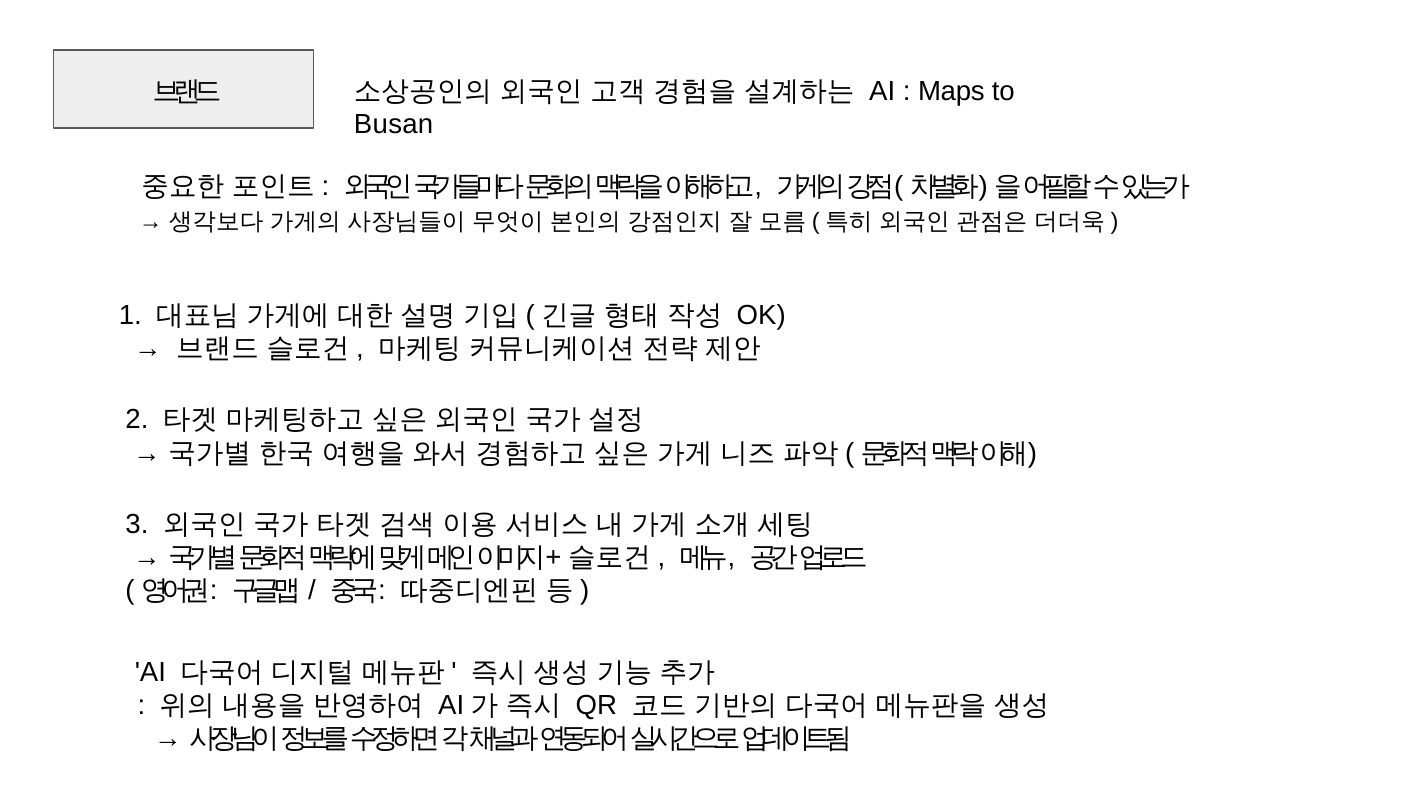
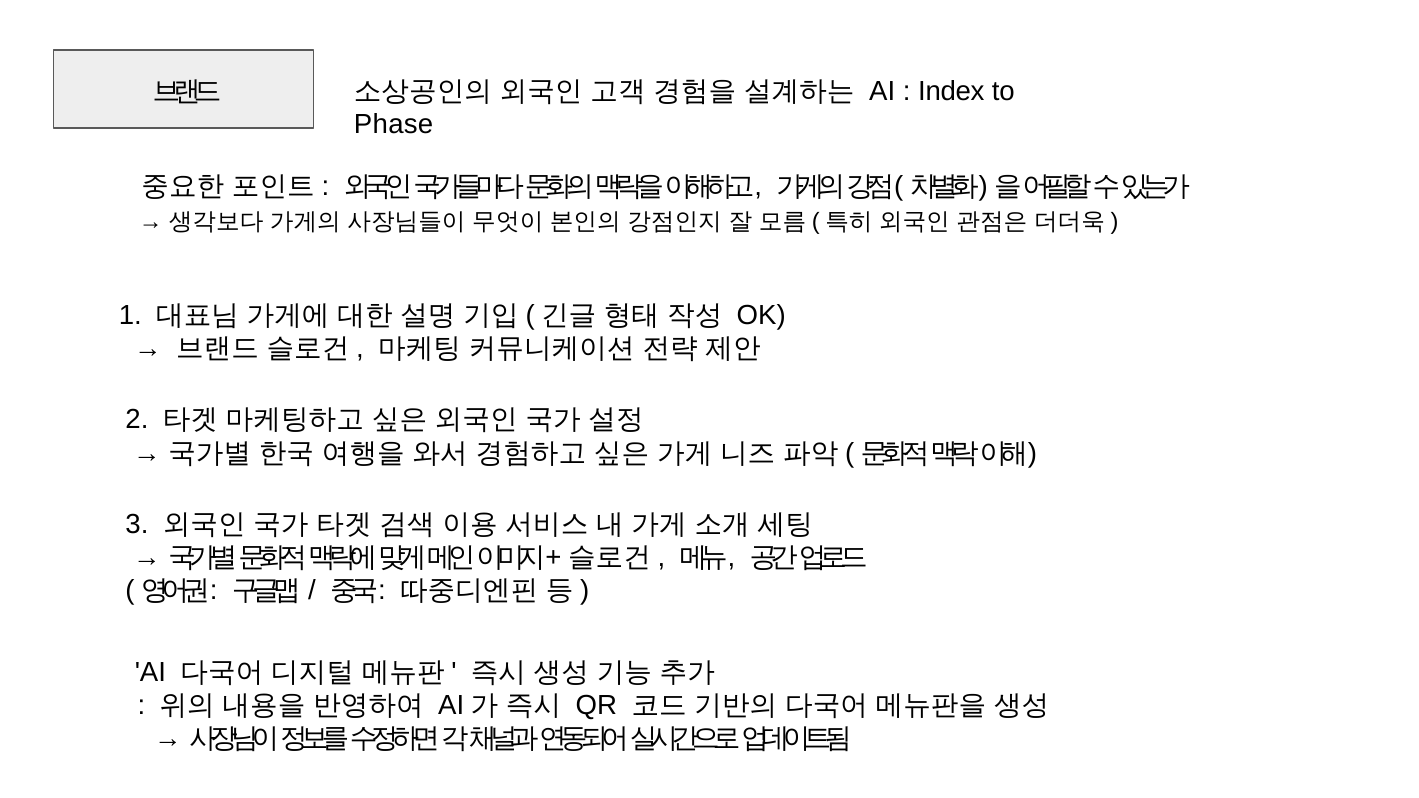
Maps: Maps -> Index (951, 91)
Busan: Busan -> Phase (394, 125)
